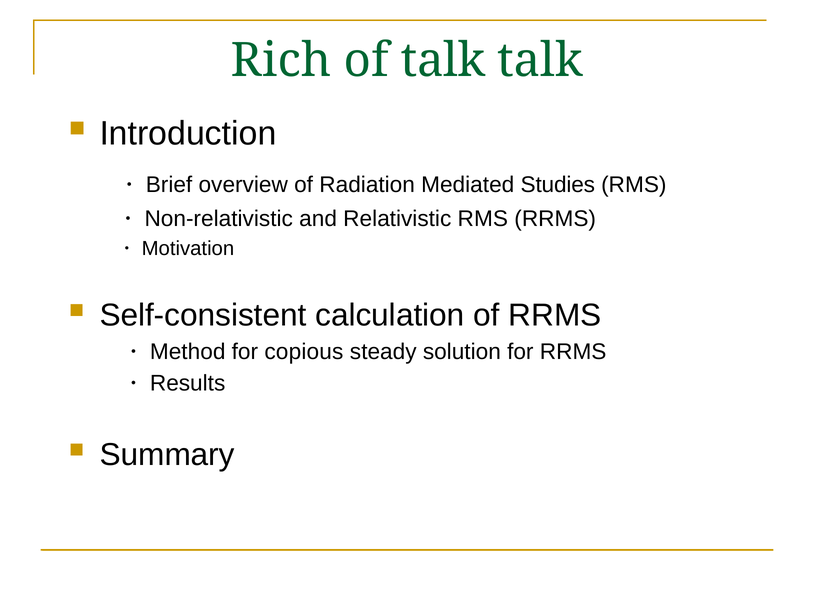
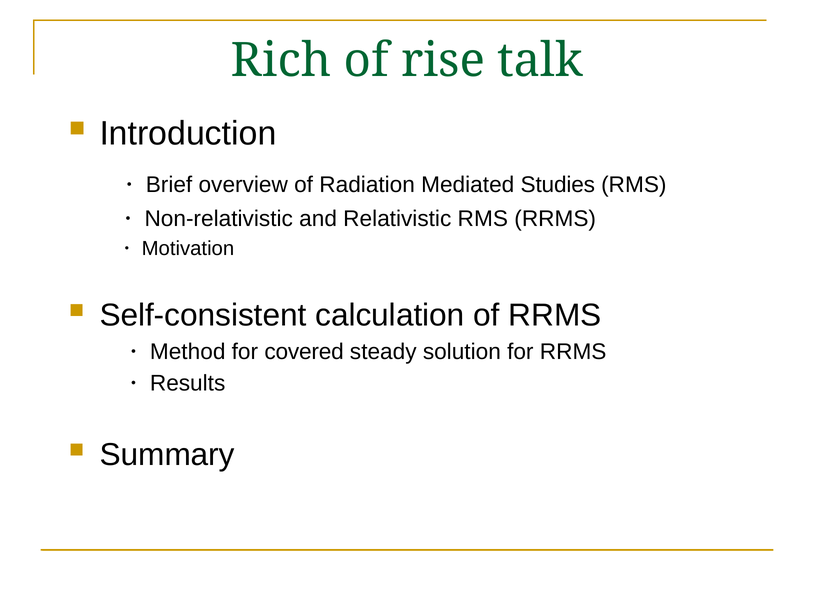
of talk: talk -> rise (443, 61)
copious: copious -> covered (304, 351)
